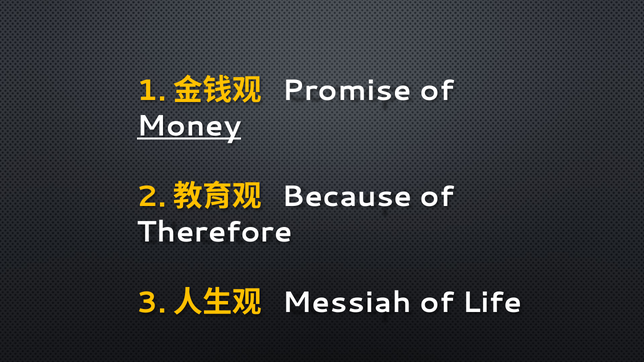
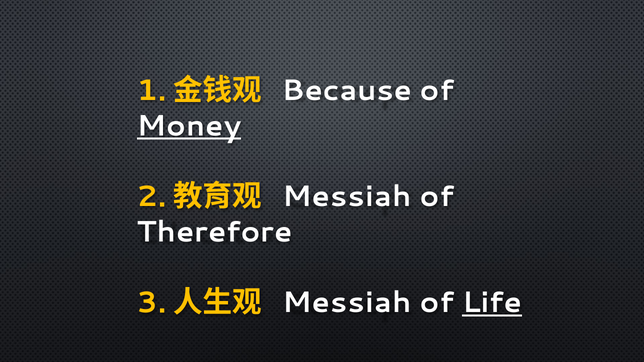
Promise: Promise -> Because (347, 91)
Because: Because -> Messiah (347, 197)
Life underline: none -> present (492, 303)
